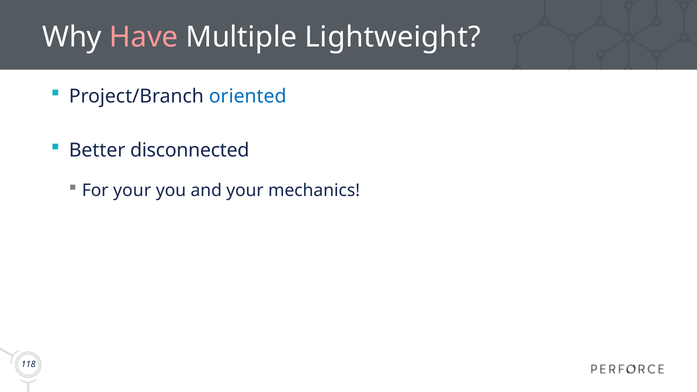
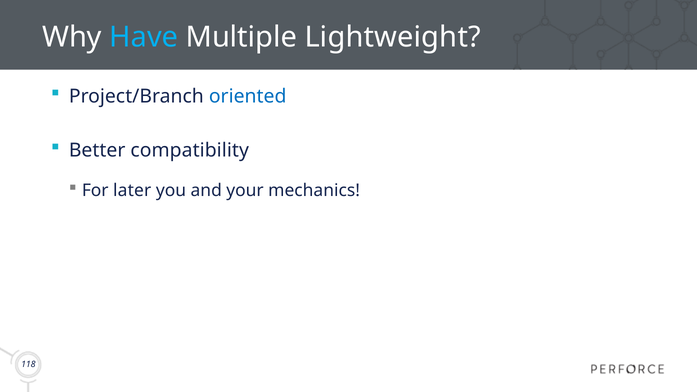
Have colour: pink -> light blue (144, 37)
disconnected: disconnected -> compatibility (190, 151)
For your: your -> later (132, 191)
